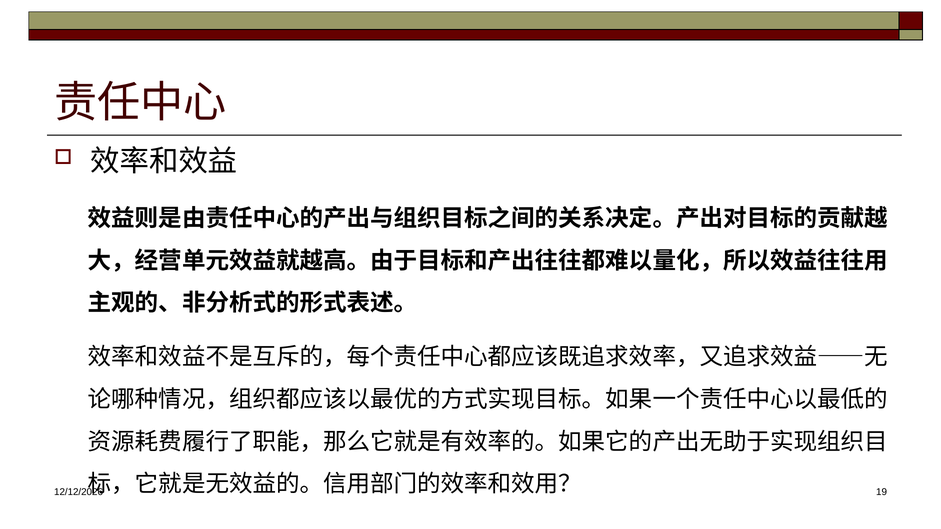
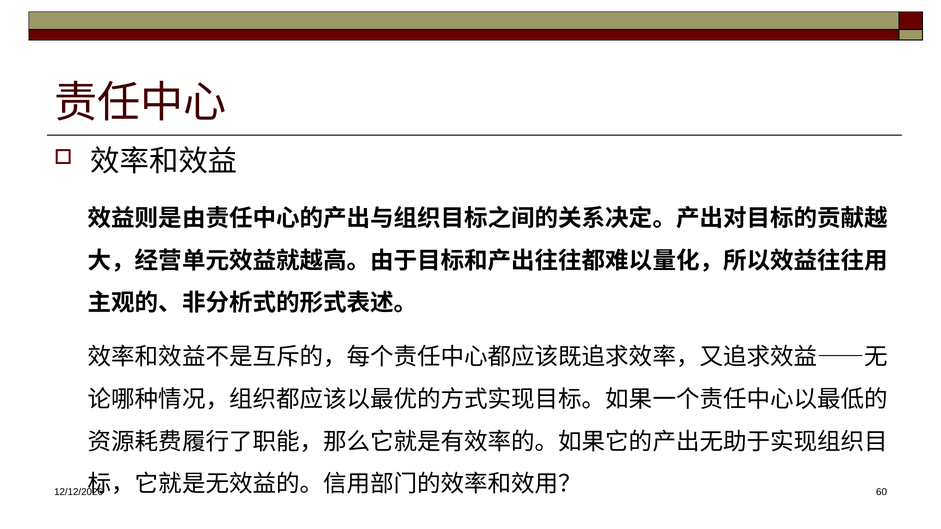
19: 19 -> 60 (882, 492)
